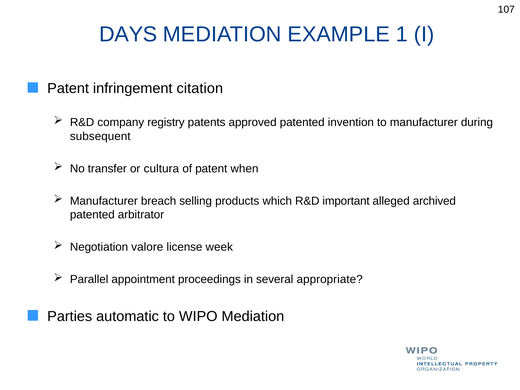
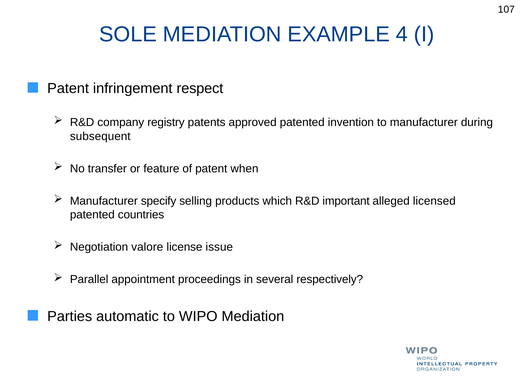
DAYS: DAYS -> SOLE (128, 34)
1: 1 -> 4 (402, 34)
citation: citation -> respect (200, 89)
cultura: cultura -> feature (161, 169)
breach: breach -> specify (159, 201)
archived: archived -> licensed (434, 201)
arbitrator: arbitrator -> countries (141, 215)
week: week -> issue (219, 247)
appropriate: appropriate -> respectively (330, 280)
